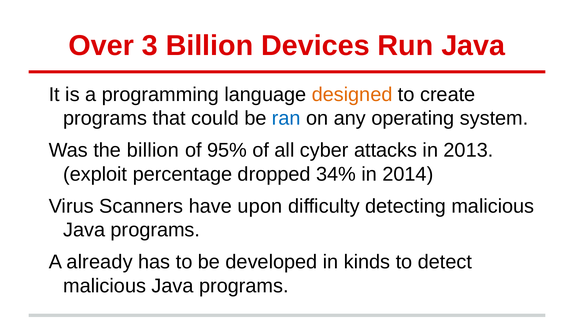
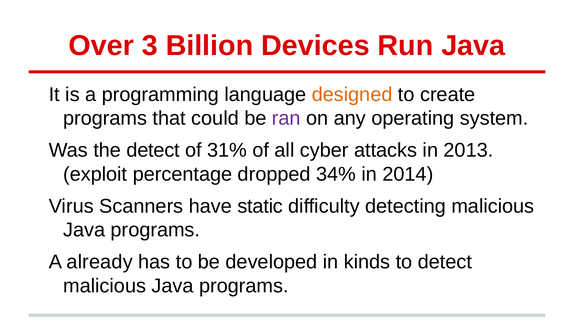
ran colour: blue -> purple (286, 118)
the billion: billion -> detect (153, 150)
95%: 95% -> 31% (227, 150)
upon: upon -> static (260, 206)
